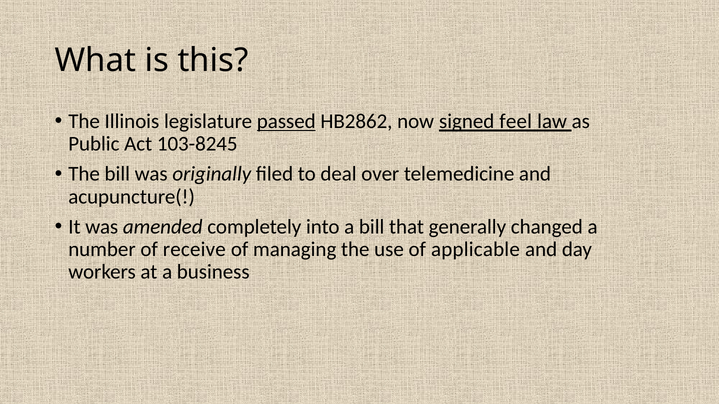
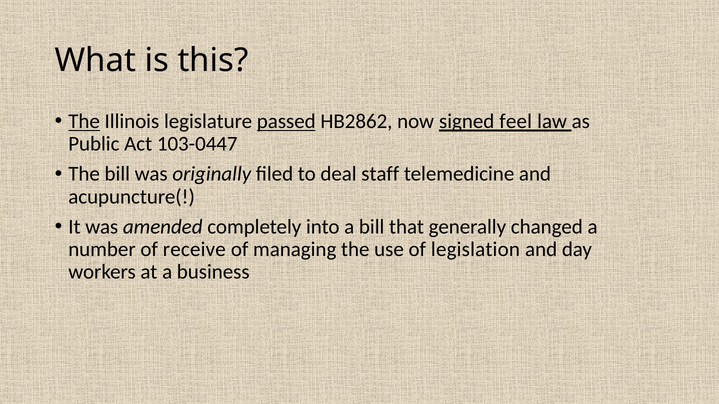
The underline: none -> present (84, 122)
103-8245: 103-8245 -> 103-0447 (197, 144)
over: over -> staff (380, 174)
applicable: applicable -> legislation (475, 250)
